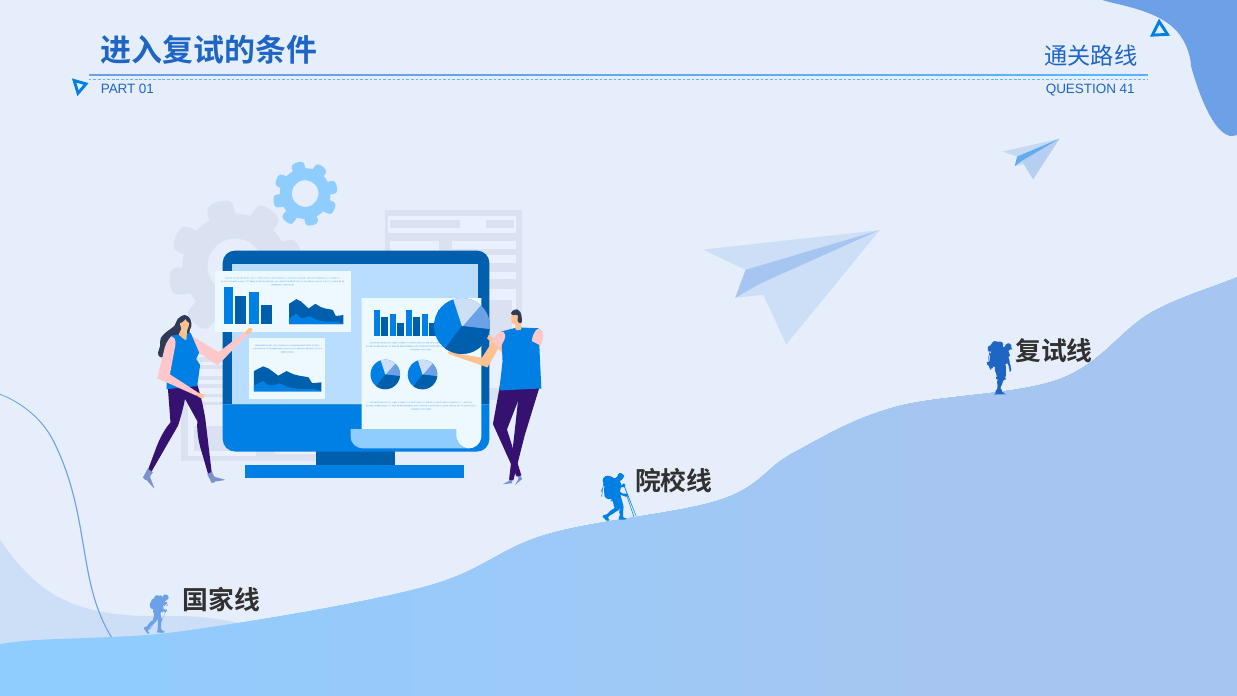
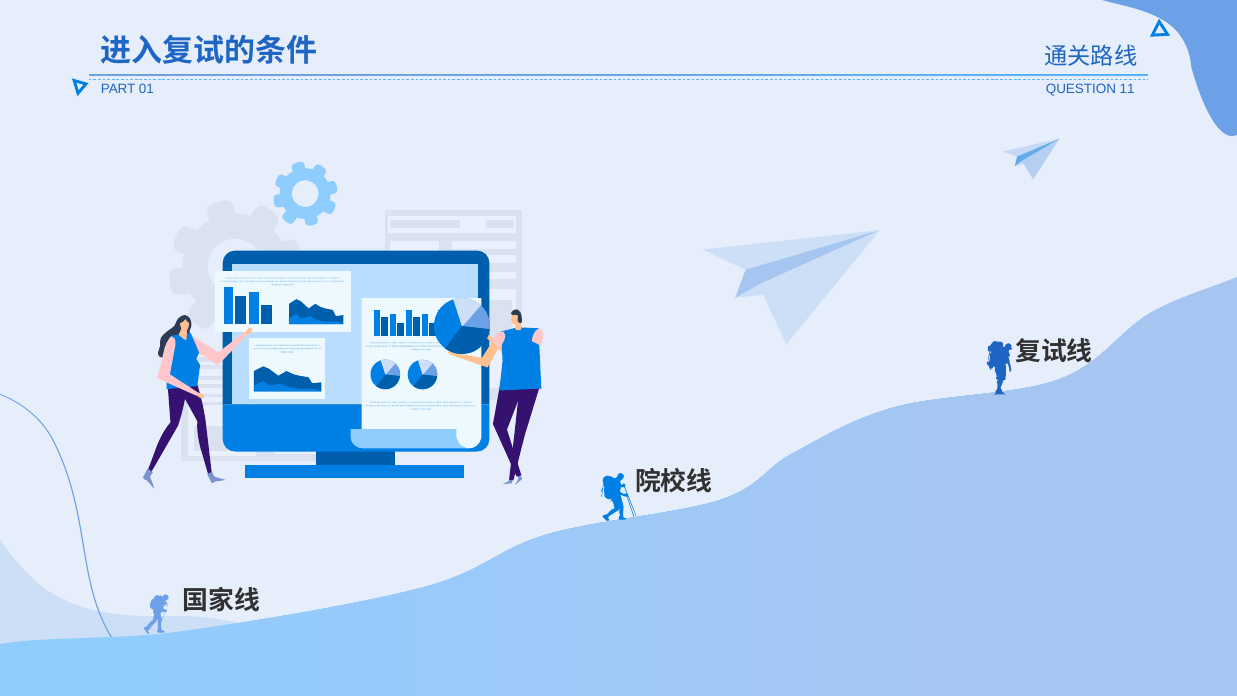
41: 41 -> 11 (1127, 89)
